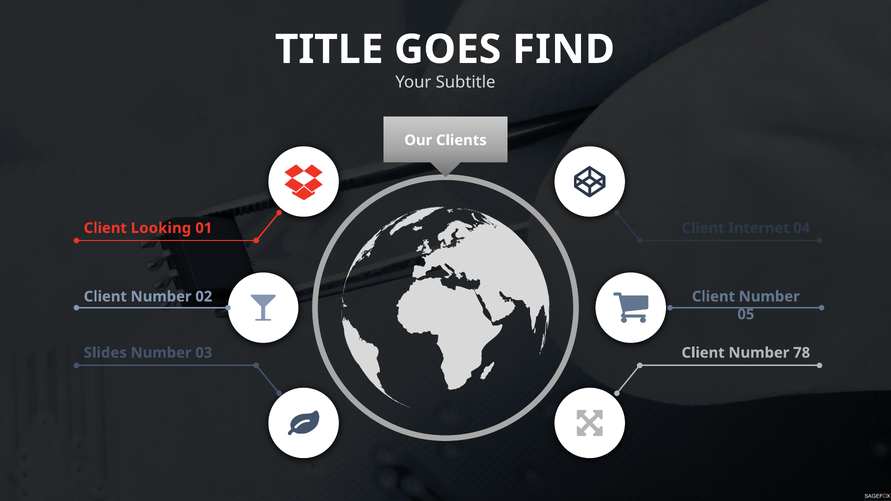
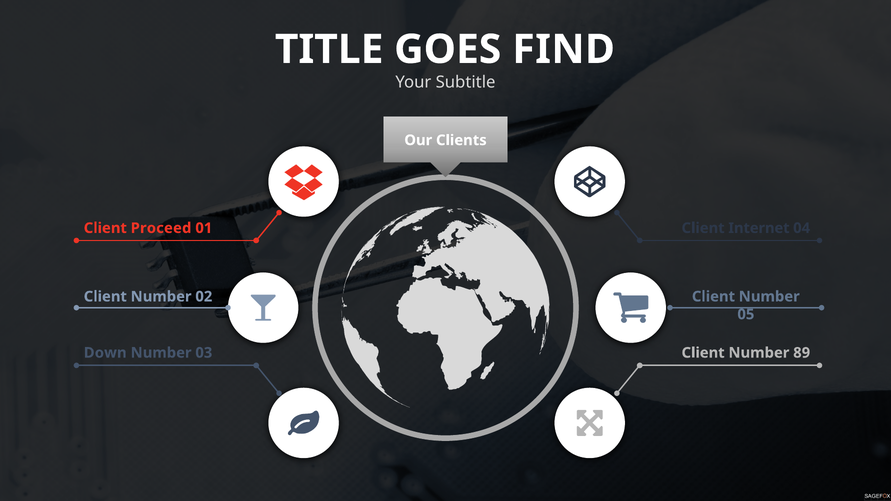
Looking: Looking -> Proceed (161, 228)
Slides: Slides -> Down (105, 353)
78: 78 -> 89 (802, 353)
